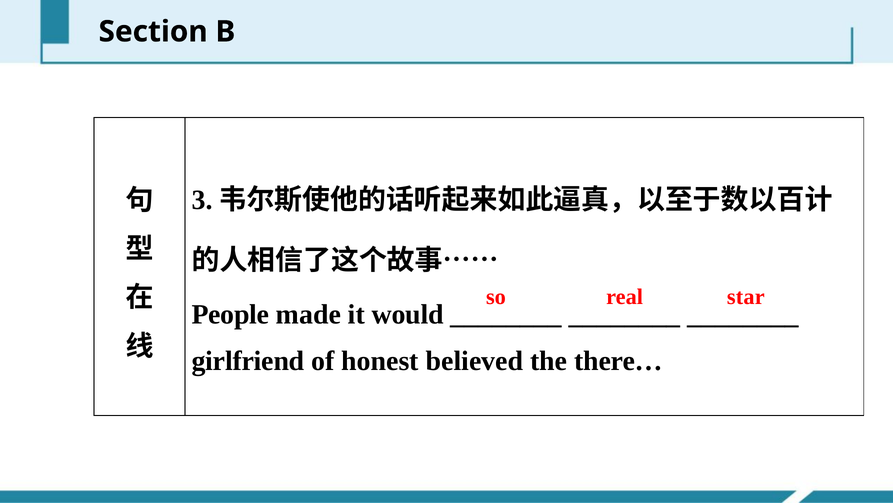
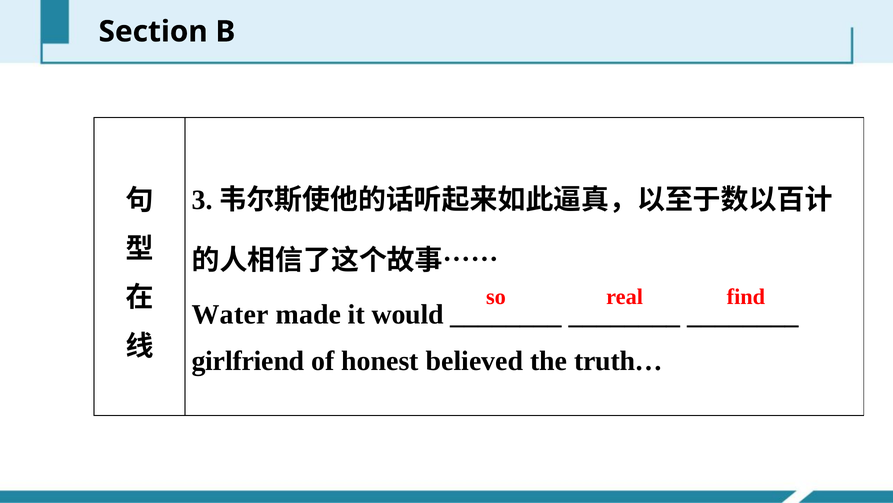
star: star -> find (746, 296)
People: People -> Water (230, 314)
there…: there… -> truth… (619, 361)
